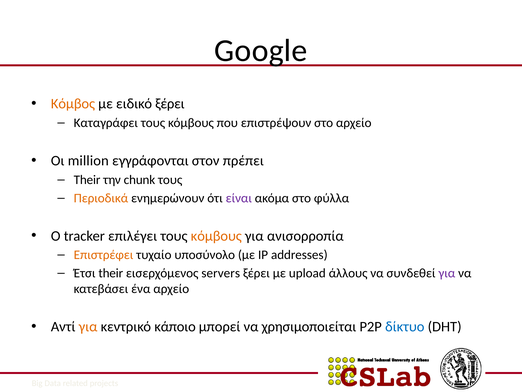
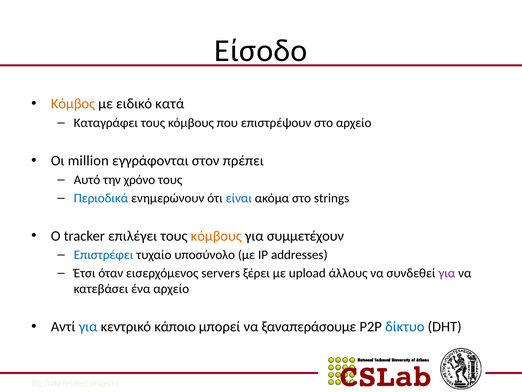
Google: Google -> Είσοδο (261, 51)
ειδικό ξέρει: ξέρει -> κατά (170, 104)
Their: Their -> Αυτό (87, 180)
chunk: chunk -> χρόνο (139, 180)
Περιοδικά colour: orange -> blue (101, 198)
είναι colour: purple -> blue (239, 198)
φύλλα: φύλλα -> strings (332, 198)
ανισορροπία: ανισορροπία -> συμμετέχουν (305, 236)
Επιστρέφει colour: orange -> blue (104, 255)
Έτσι their: their -> όταν (111, 273)
για colour: orange -> blue (88, 326)
χρησιμοποιείται: χρησιμοποιείται -> ξαναπεράσουμε (309, 326)
